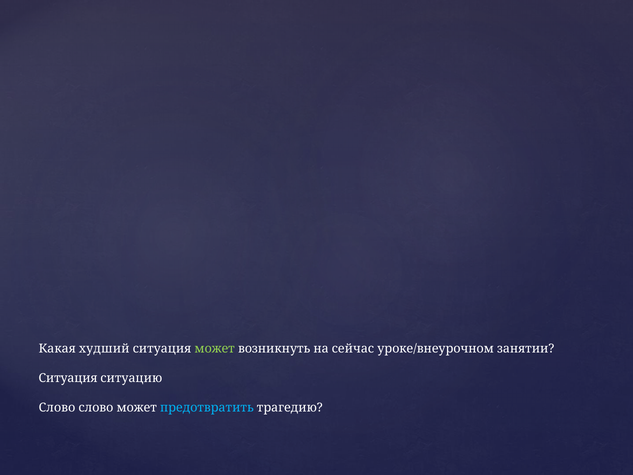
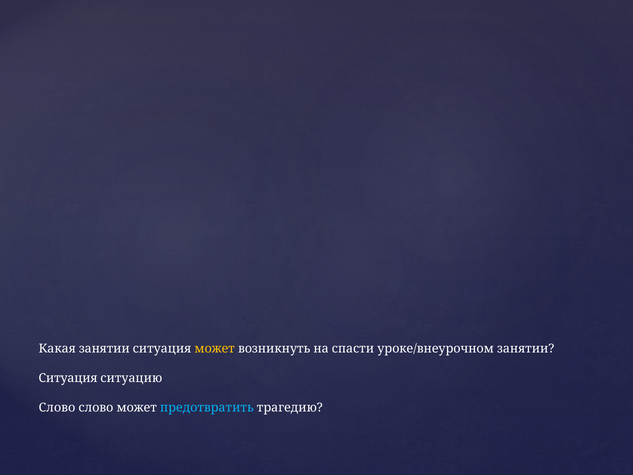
Какая худший: худший -> занятии (104, 348)
может colour: light green -> yellow (215, 348)
сейчас: сейчас -> спасти (353, 348)
